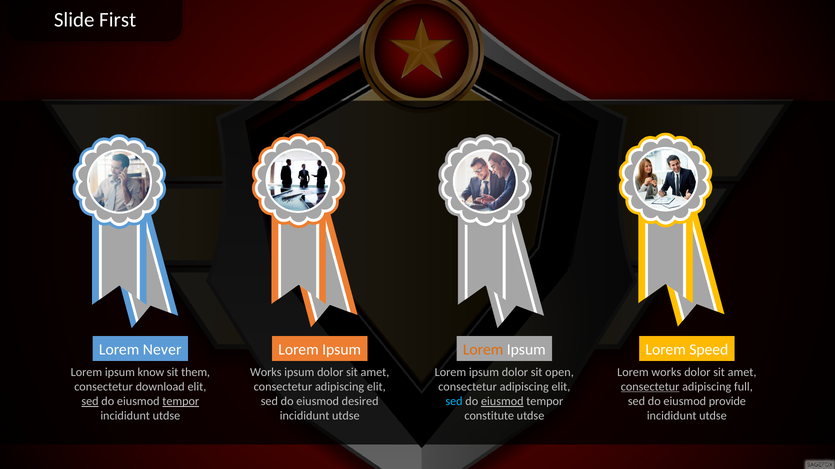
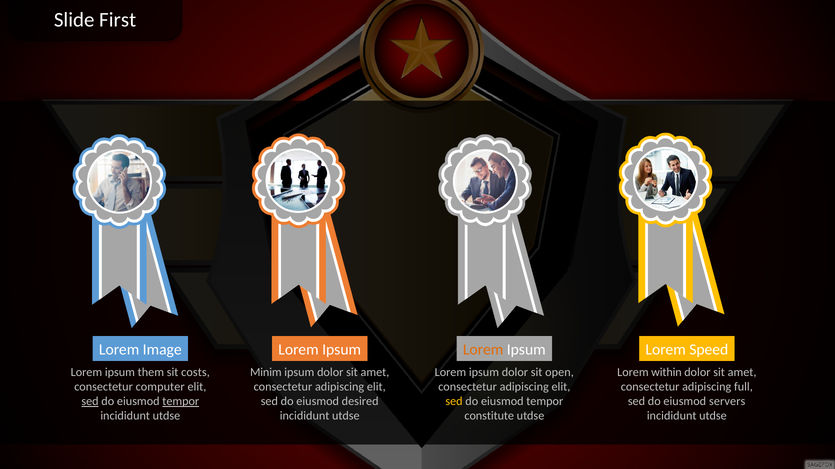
Never: Never -> Image (162, 350)
know: know -> them (151, 373)
them: them -> costs (196, 373)
Works: Works -> Minim (266, 373)
Lorem works: works -> within (666, 373)
download: download -> computer (160, 387)
consectetur underline: present -> none (650, 387)
sed colour: light blue -> yellow (454, 402)
eiusmod underline: present -> none (502, 402)
provide: provide -> servers (727, 402)
